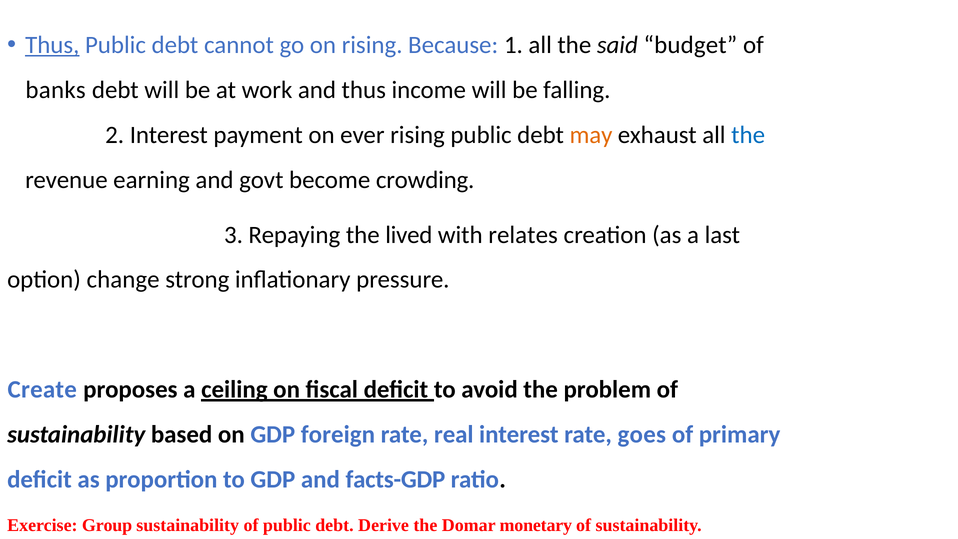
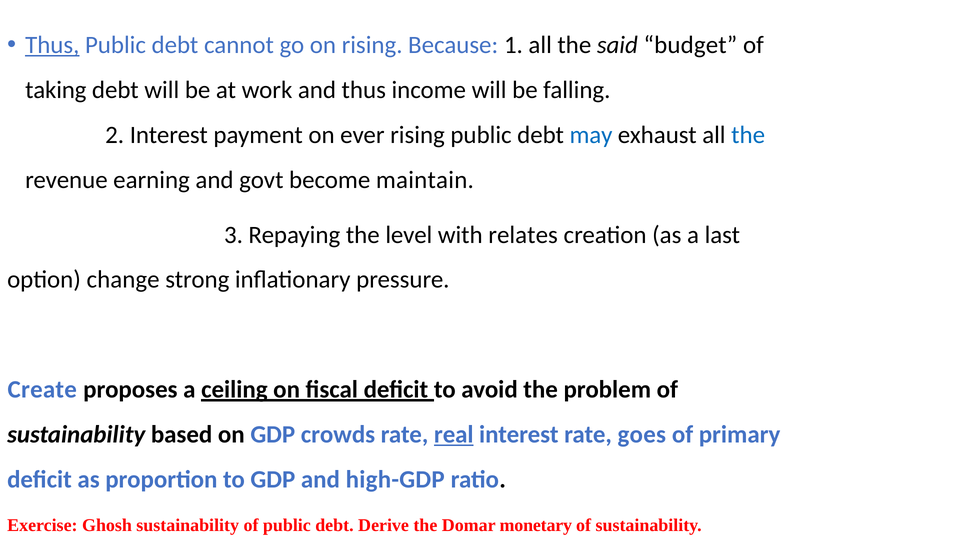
banks: banks -> taking (56, 90)
may colour: orange -> blue (591, 135)
crowding: crowding -> maintain (425, 180)
lived: lived -> level (409, 235)
foreign: foreign -> crowds (338, 434)
real underline: none -> present (454, 434)
facts-GDP: facts-GDP -> high-GDP (395, 479)
Group: Group -> Ghosh (107, 525)
